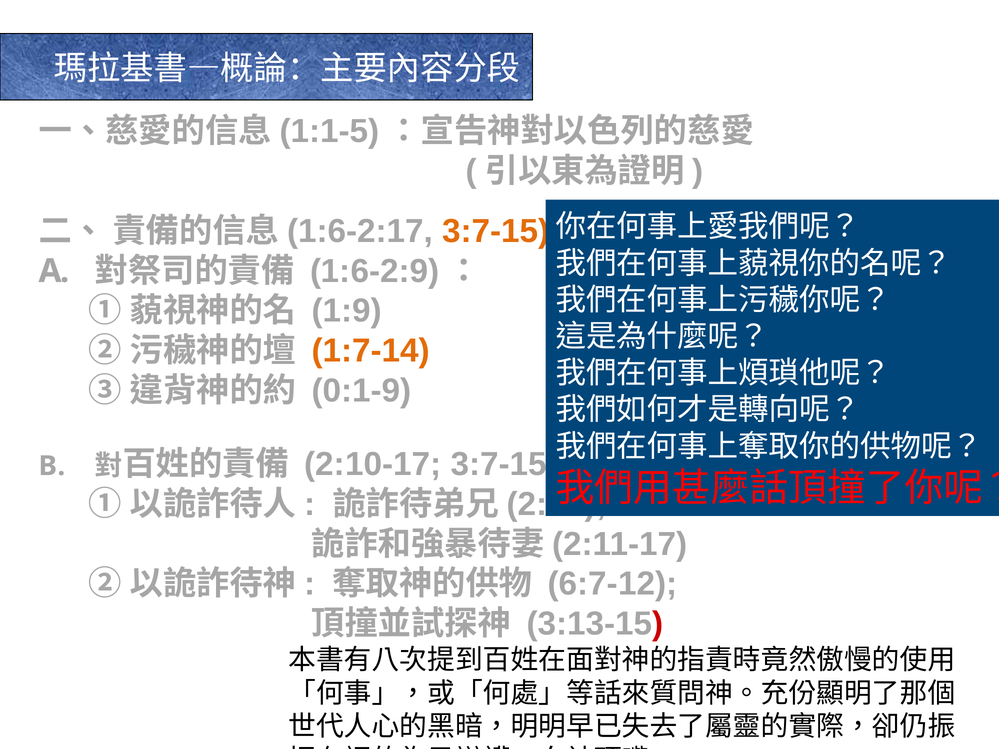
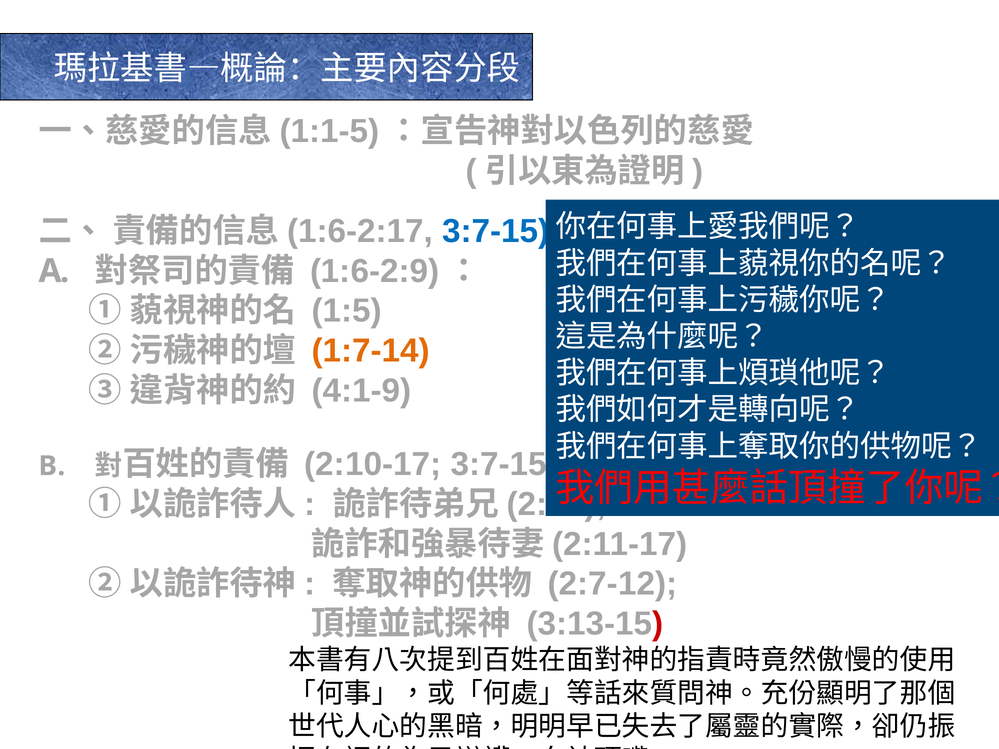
3:7-15 colour: orange -> blue (496, 231)
1:9: 1:9 -> 1:5 (347, 311)
0:1-9: 0:1-9 -> 4:1-9 (362, 391)
6:7-12: 6:7-12 -> 2:7-12 (612, 584)
